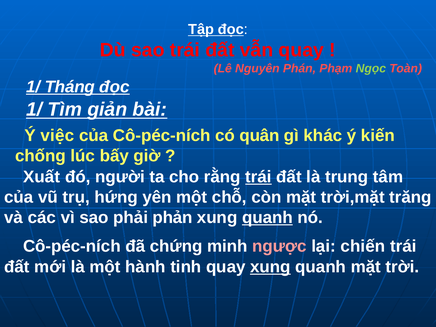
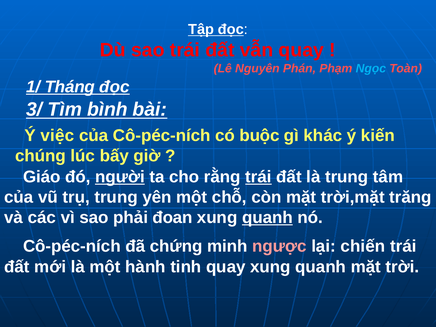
Ngọc colour: light green -> light blue (371, 68)
1/: 1/ -> 3/ (34, 110)
giản: giản -> bình (107, 110)
quân: quân -> buộc (260, 136)
chống: chống -> chúng (41, 156)
Xuất: Xuất -> Giáo (42, 177)
người underline: none -> present (120, 177)
trụ hứng: hứng -> trung (116, 197)
phản: phản -> đoan (173, 218)
xung underline: present -> none (270, 267)
